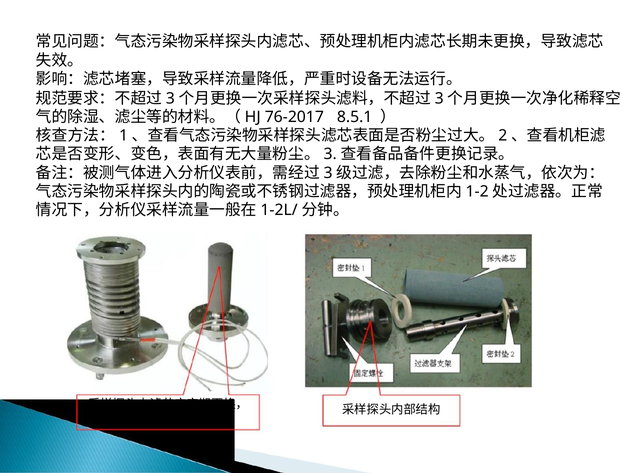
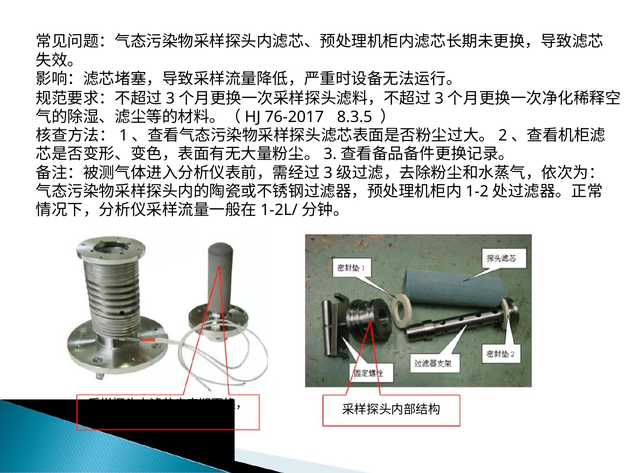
8.5.1: 8.5.1 -> 8.3.5 (355, 117)
